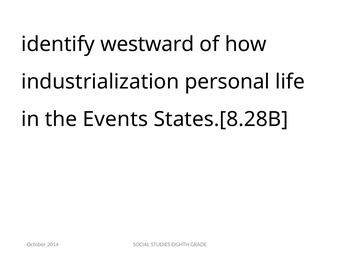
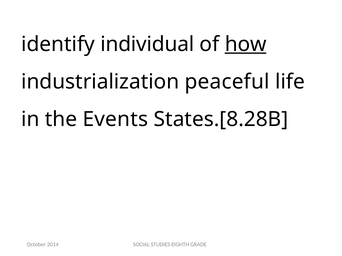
westward: westward -> individual (147, 44)
how underline: none -> present (246, 44)
personal: personal -> peaceful (227, 82)
